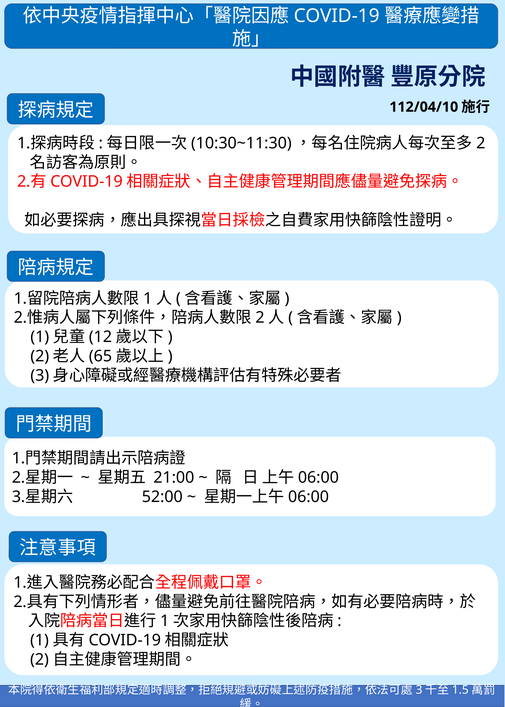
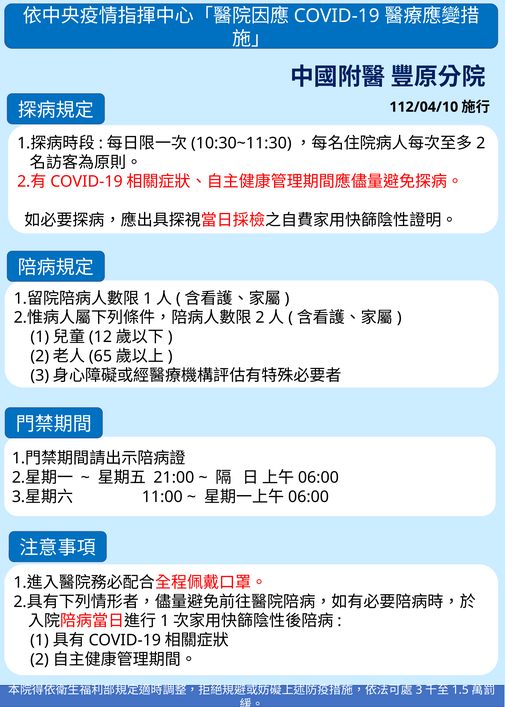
52:00: 52:00 -> 11:00 (162, 497)
